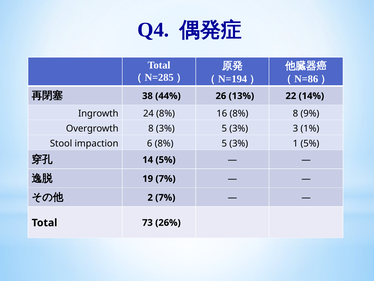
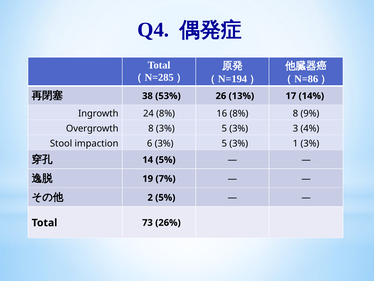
44%: 44% -> 53% (168, 96)
22: 22 -> 17 (291, 96)
1%: 1% -> 4% (310, 128)
6 8%: 8% -> 3% (164, 143)
1 5%: 5% -> 3% (310, 143)
2 7%: 7% -> 5% (165, 197)
